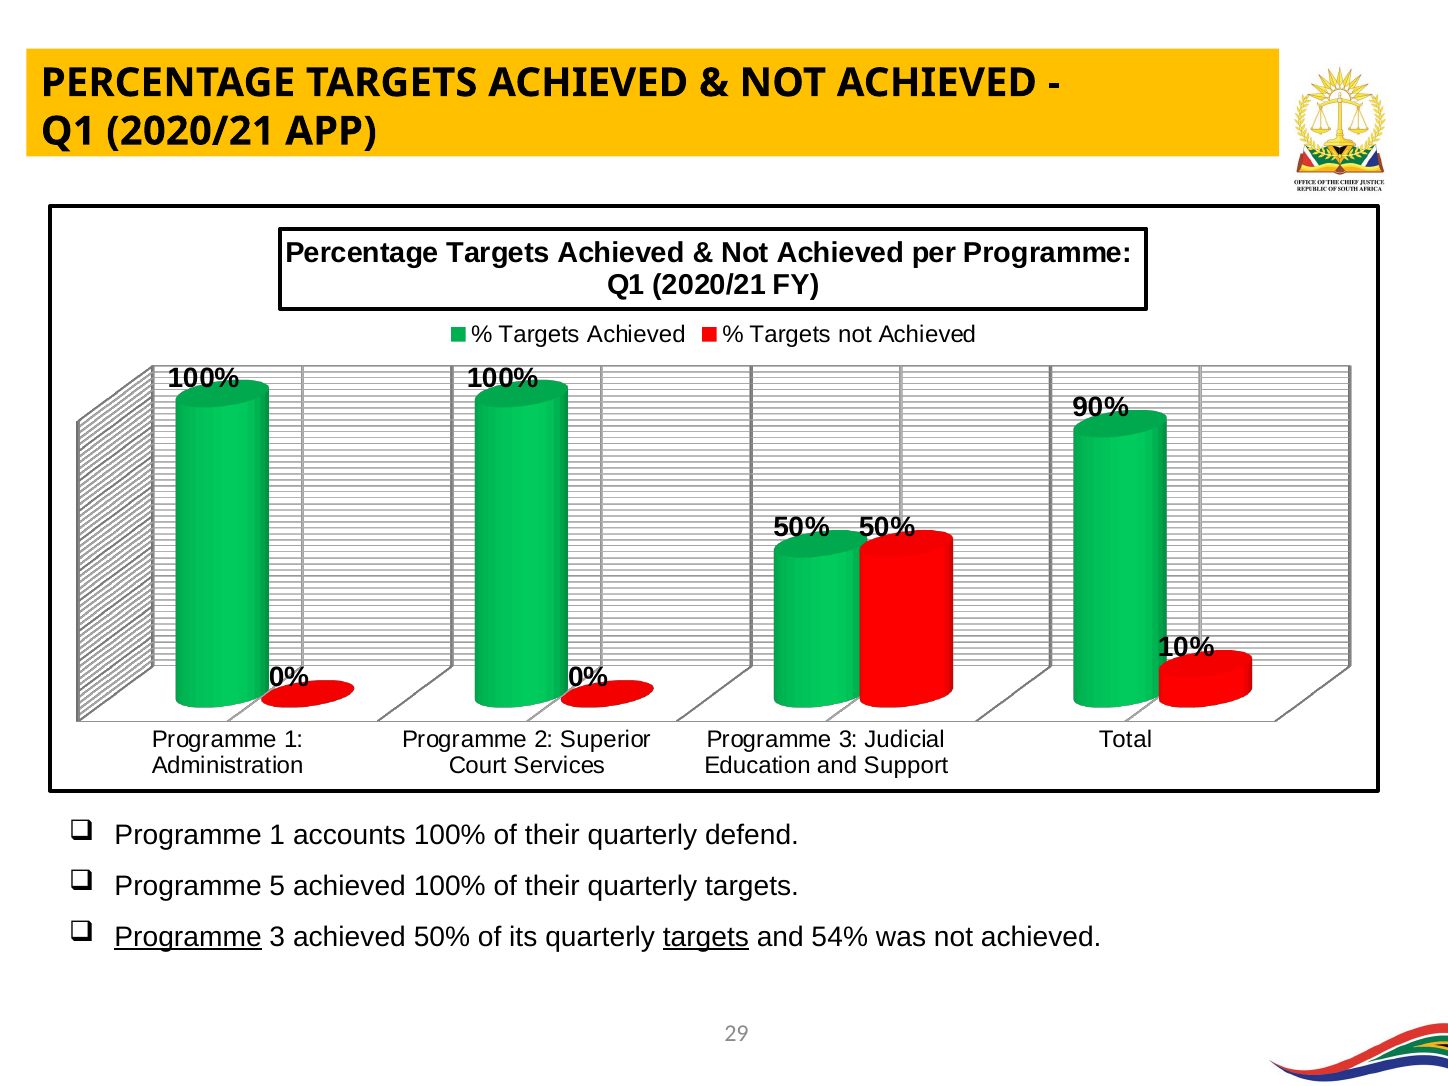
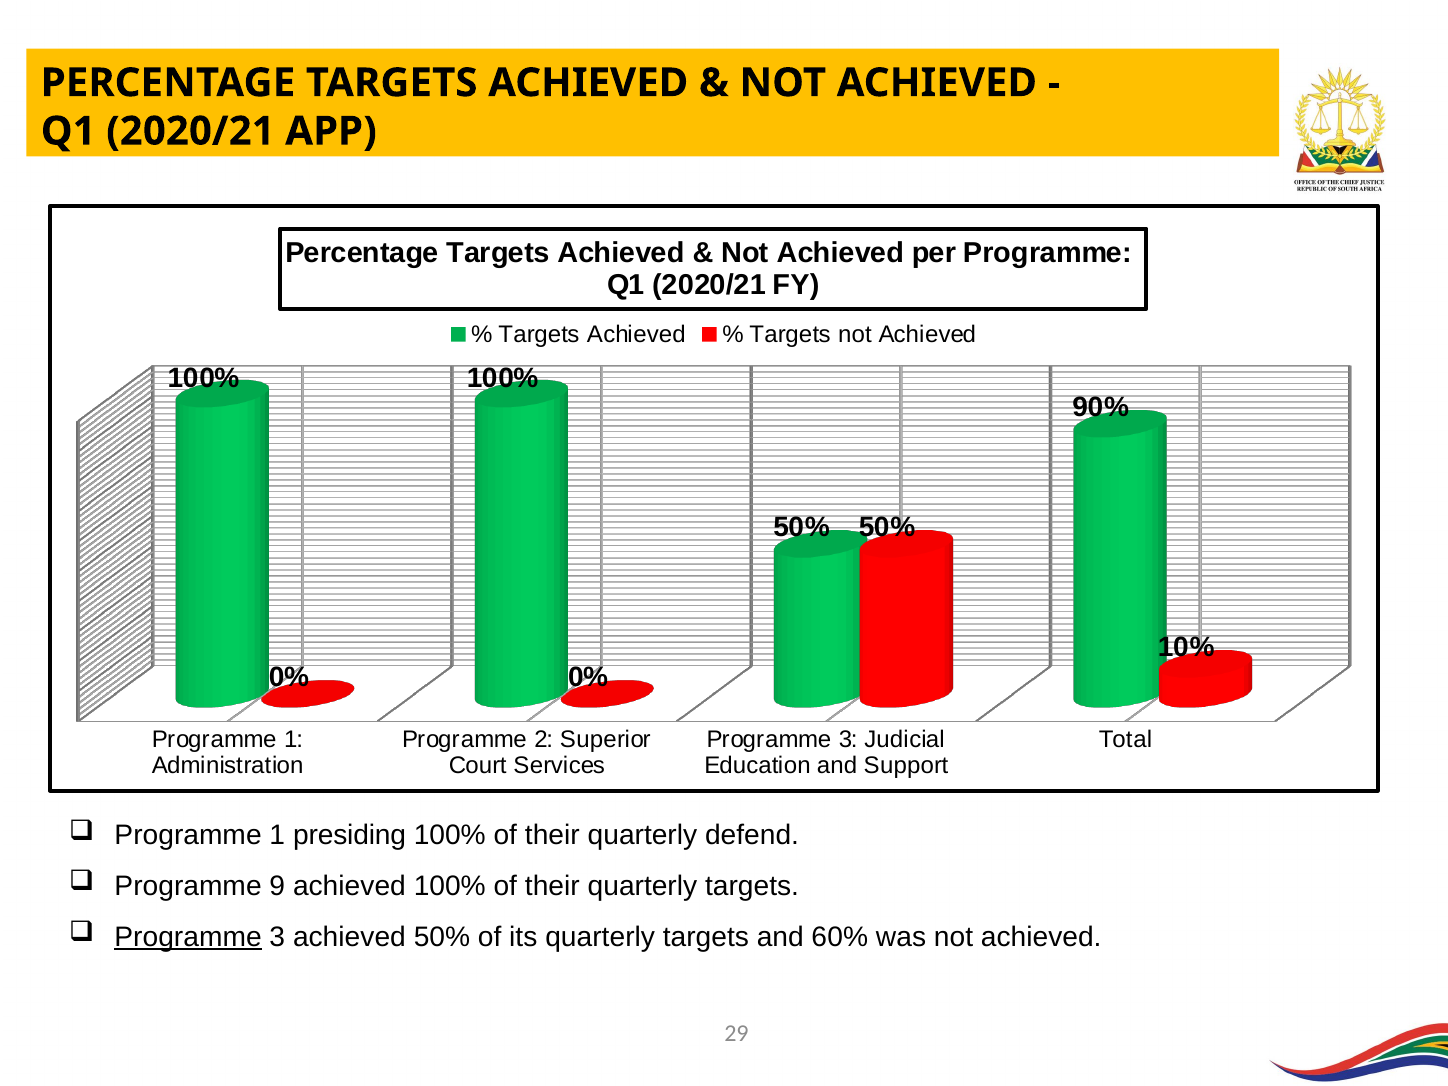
accounts: accounts -> presiding (350, 836)
5: 5 -> 9 (277, 886)
targets underline: present -> none (706, 937)
54%: 54% -> 60% (840, 937)
